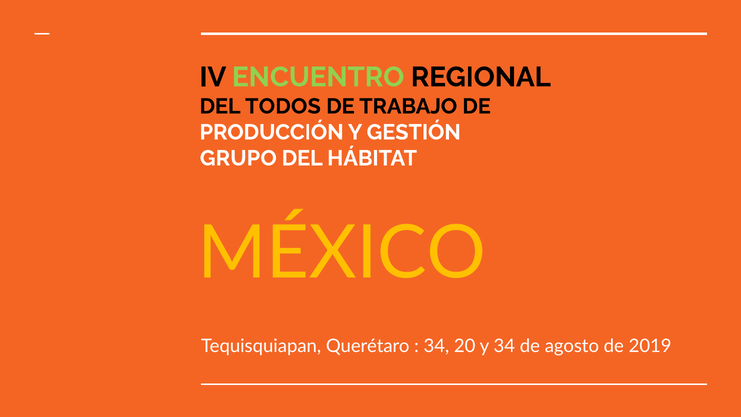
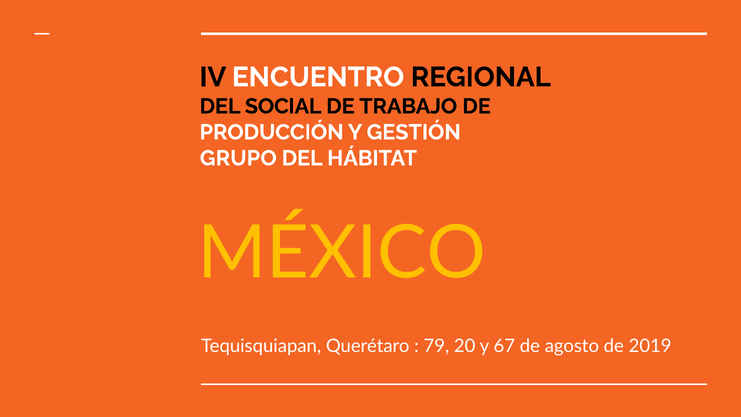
ENCUENTRO colour: light green -> white (318, 77)
TODOS: TODOS -> SOCIAL (283, 106)
34: 34 -> 79 (436, 346)
y 34: 34 -> 67 (504, 346)
